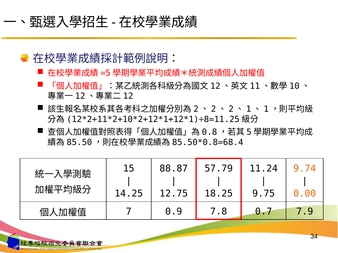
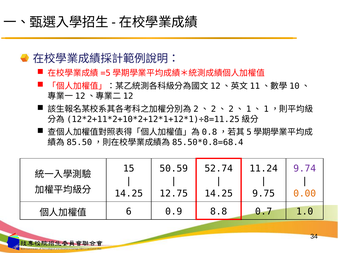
88.87: 88.87 -> 50.59 (174, 169)
57.79: 57.79 -> 52.74 (219, 169)
9.74 colour: orange -> purple (305, 169)
18.25: 18.25 -> 14.25 (219, 194)
7: 7 -> 6 (129, 212)
7.8: 7.8 -> 8.8 (219, 212)
7.9: 7.9 -> 1.0 (305, 212)
